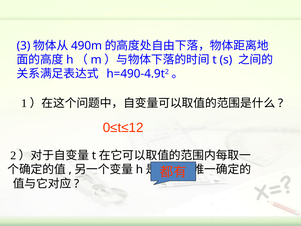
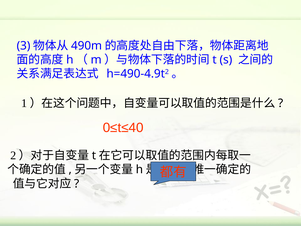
0≤t≤12: 0≤t≤12 -> 0≤t≤40 (123, 128)
